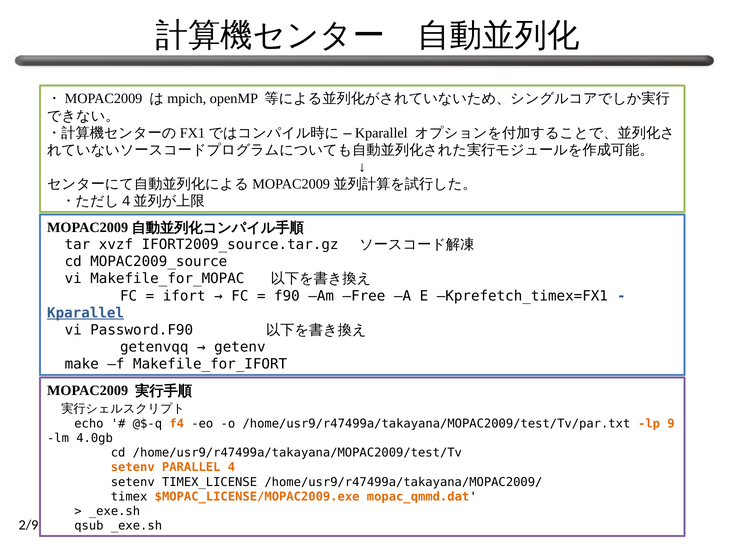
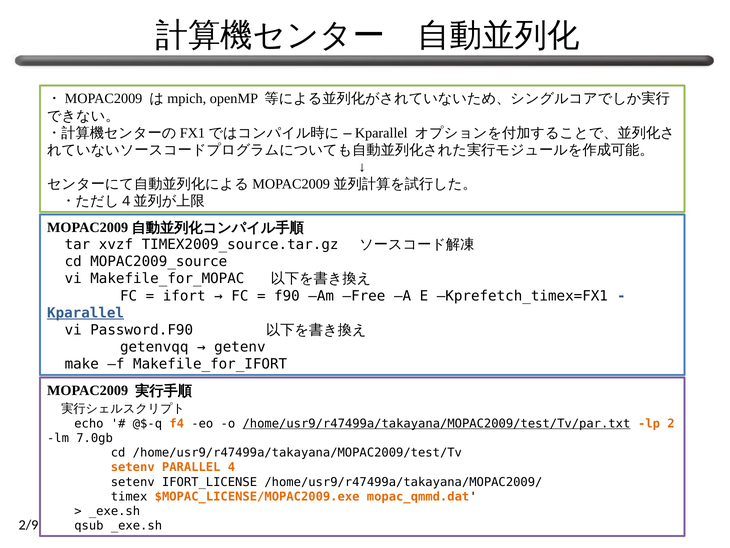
IFORT2009_source.tar.gz: IFORT2009_source.tar.gz -> TIMEX2009_source.tar.gz (240, 244)
/home/usr9/r47499a/takayana/MOPAC2009/test/Tv/par.txt underline: none -> present (436, 423)
9: 9 -> 2 (671, 423)
4.0gb: 4.0gb -> 7.0gb (95, 438)
TIMEX_LICENSE: TIMEX_LICENSE -> IFORT_LICENSE (210, 482)
